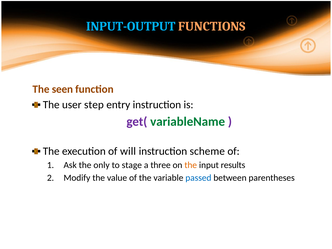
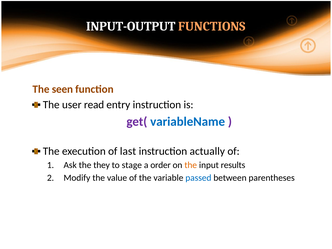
INPUT-OUTPUT colour: light blue -> white (131, 26)
step: step -> read (94, 105)
variableName colour: green -> blue (188, 122)
will: will -> last (128, 151)
scheme: scheme -> actually (207, 151)
only: only -> they (102, 165)
three: three -> order (161, 165)
